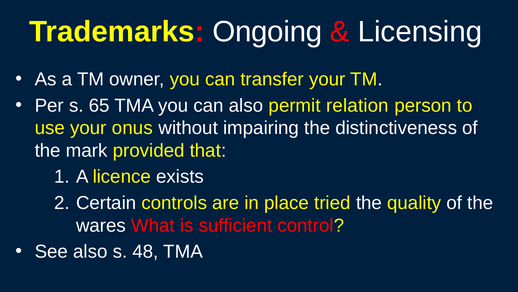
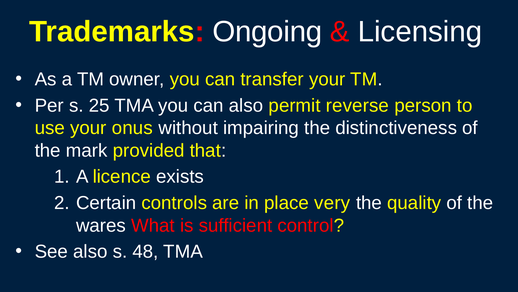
65: 65 -> 25 (99, 105)
relation: relation -> reverse (357, 105)
tried: tried -> very (332, 203)
